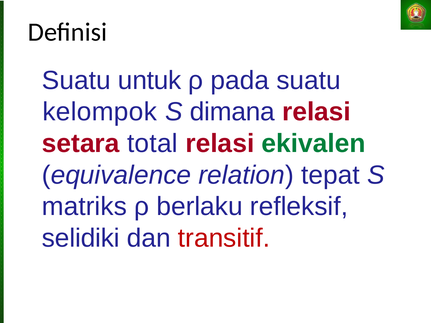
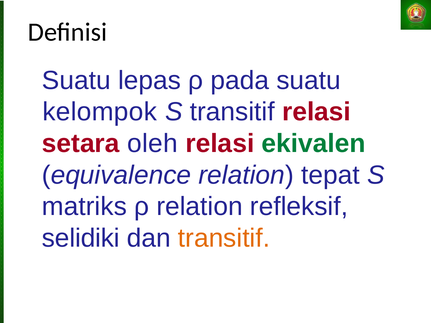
untuk: untuk -> lepas (150, 80)
S dimana: dimana -> transitif (232, 112)
total: total -> oleh (152, 144)
ρ berlaku: berlaku -> relation (200, 207)
transitif colour: red -> orange (224, 238)
